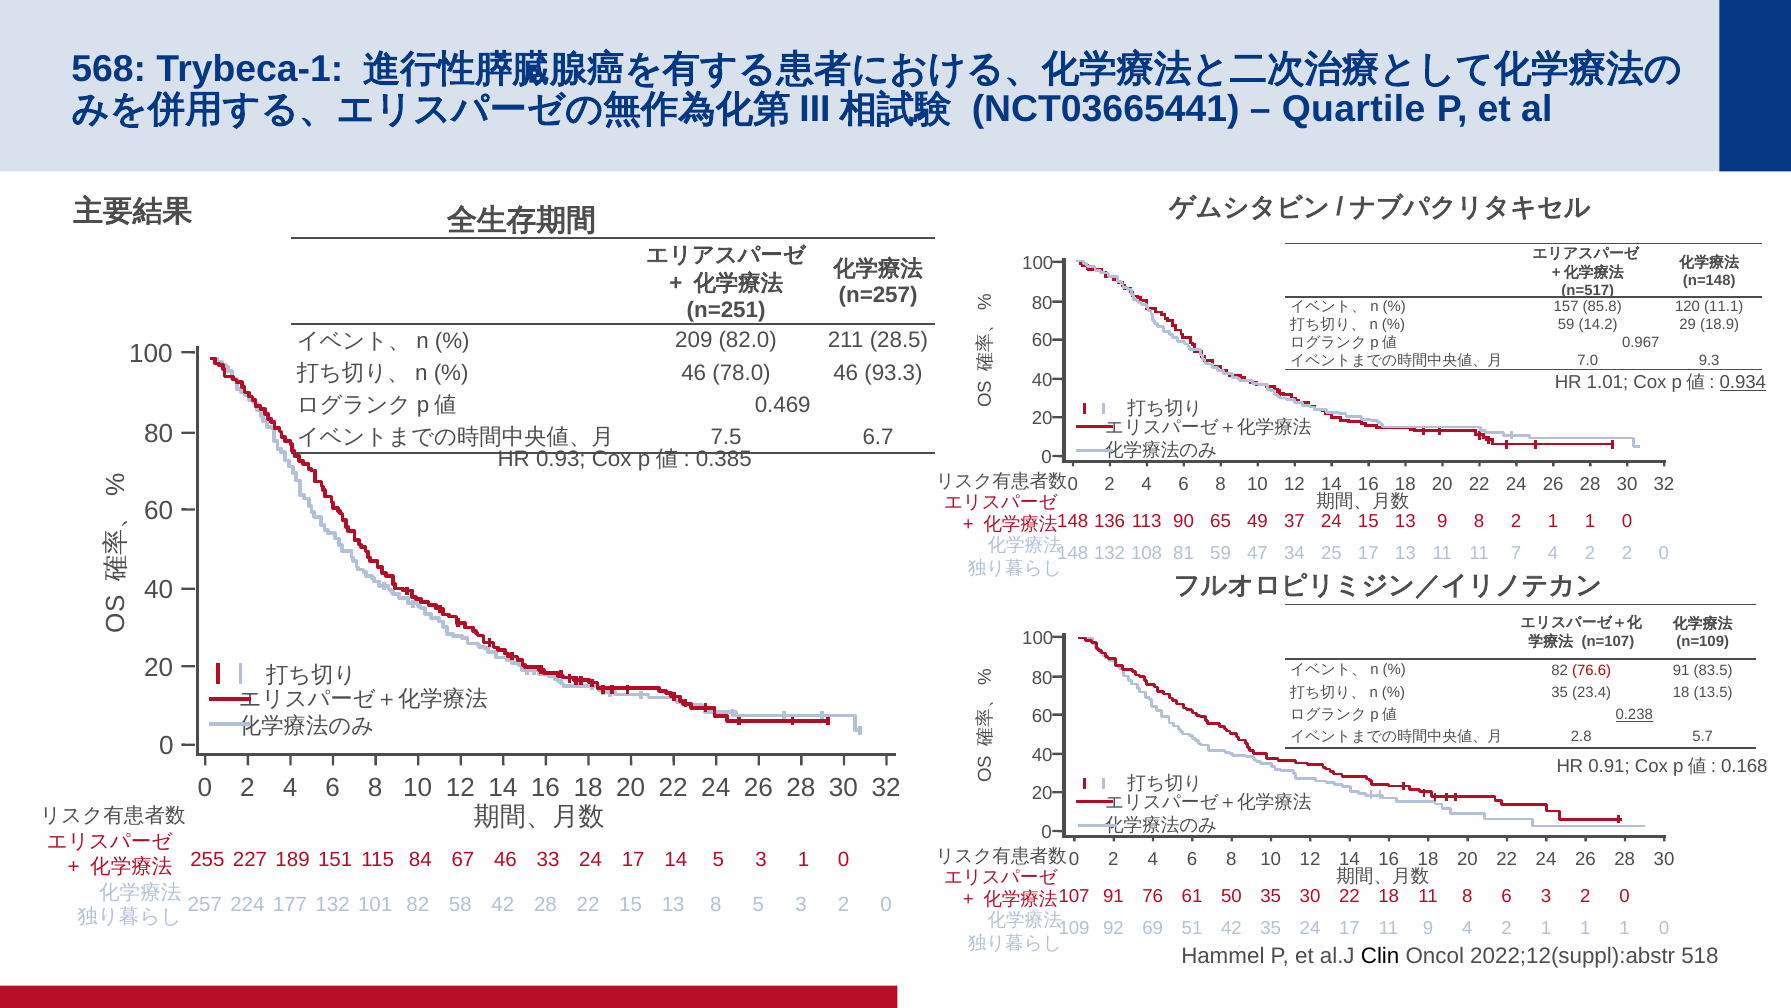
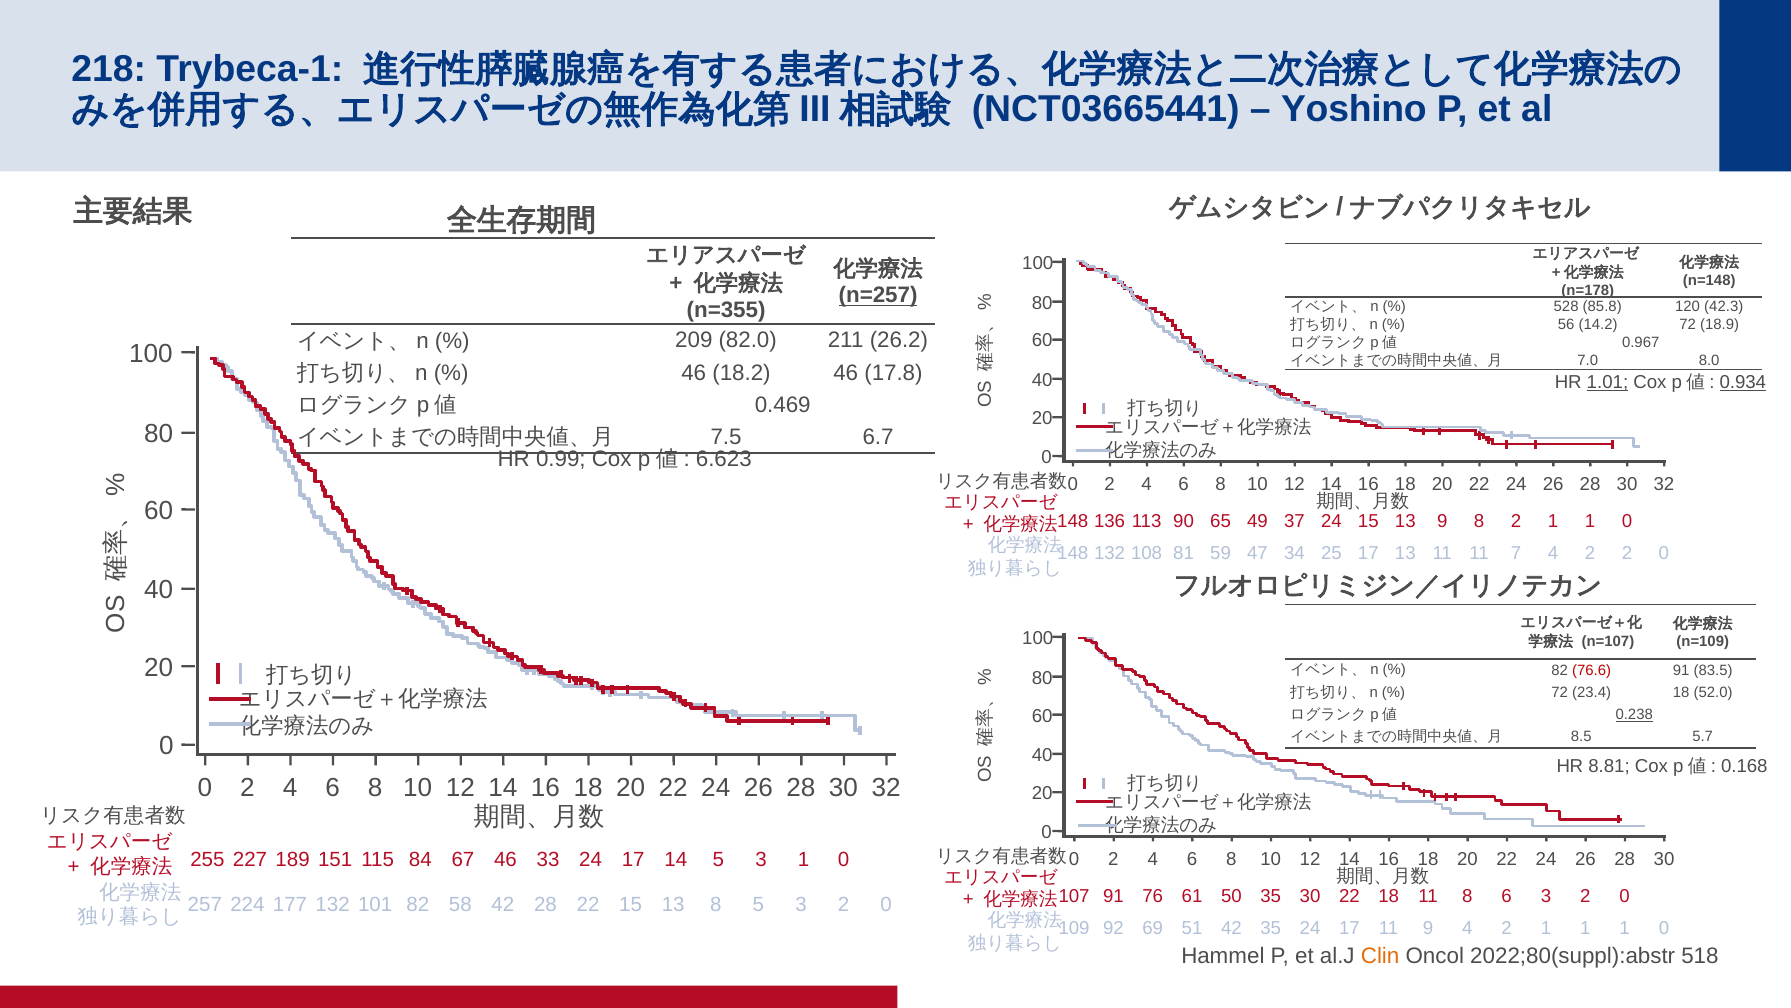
568: 568 -> 218 (109, 69)
Quartile: Quartile -> Yoshino (1354, 109)
n=517: n=517 -> n=178 (1588, 290)
n=257 underline: none -> present (878, 295)
n=251: n=251 -> n=355 (726, 310)
157: 157 -> 528 (1566, 306)
11.1: 11.1 -> 42.3 (1724, 306)
59: 59 -> 56 (1566, 324)
14.2 29: 29 -> 72 (1688, 324)
28.5: 28.5 -> 26.2 (899, 340)
9.3: 9.3 -> 8.0 (1709, 360)
78.0: 78.0 -> 18.2 (742, 373)
93.3: 93.3 -> 17.8 (893, 373)
1.01 underline: none -> present (1607, 382)
0.93: 0.93 -> 0.99 (561, 459)
0.385: 0.385 -> 6.623 (724, 459)
35: 35 -> 72 (1560, 692)
13.5: 13.5 -> 52.0 (1713, 692)
2.8: 2.8 -> 8.5 (1581, 737)
0.91: 0.91 -> 8.81 (1609, 766)
Clin colour: black -> orange (1380, 955)
2022;12(suppl):abstr: 2022;12(suppl):abstr -> 2022;80(suppl):abstr (1573, 955)
